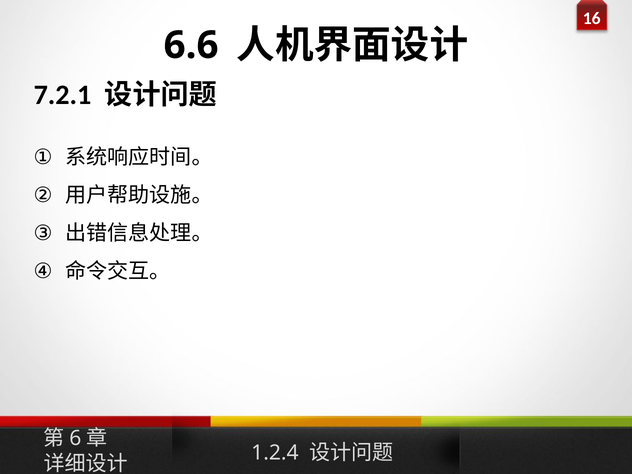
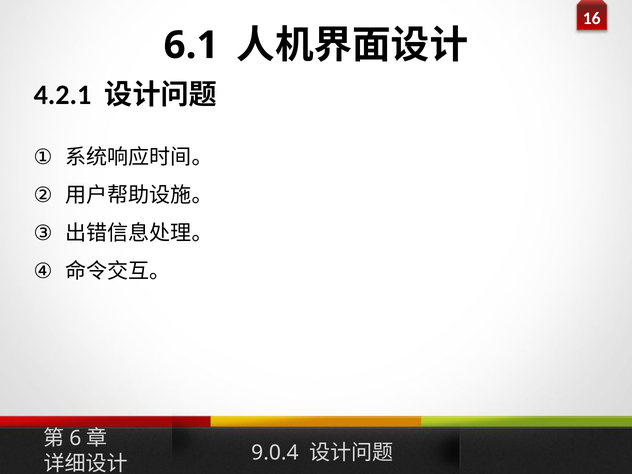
6.6: 6.6 -> 6.1 (191, 45)
7.2.1: 7.2.1 -> 4.2.1 (62, 95)
1.2.4: 1.2.4 -> 9.0.4 (275, 453)
